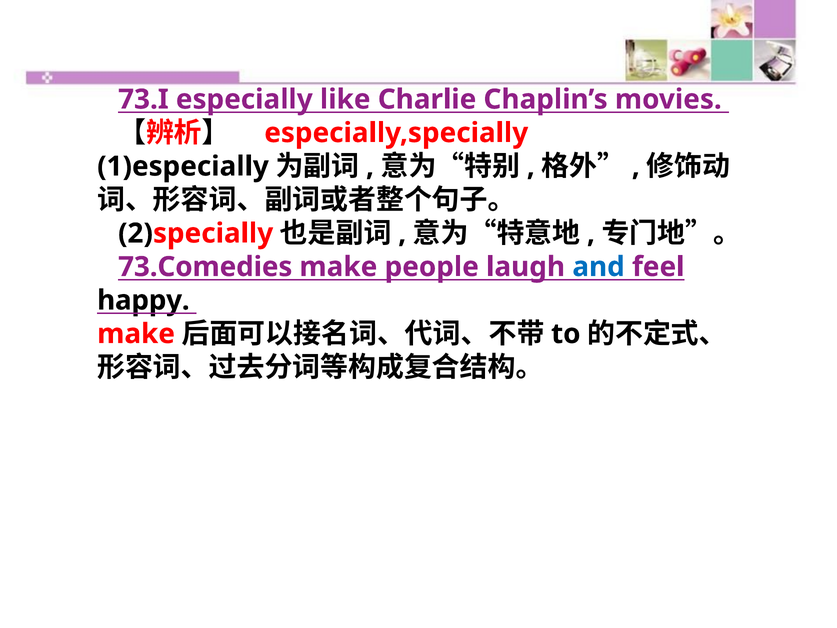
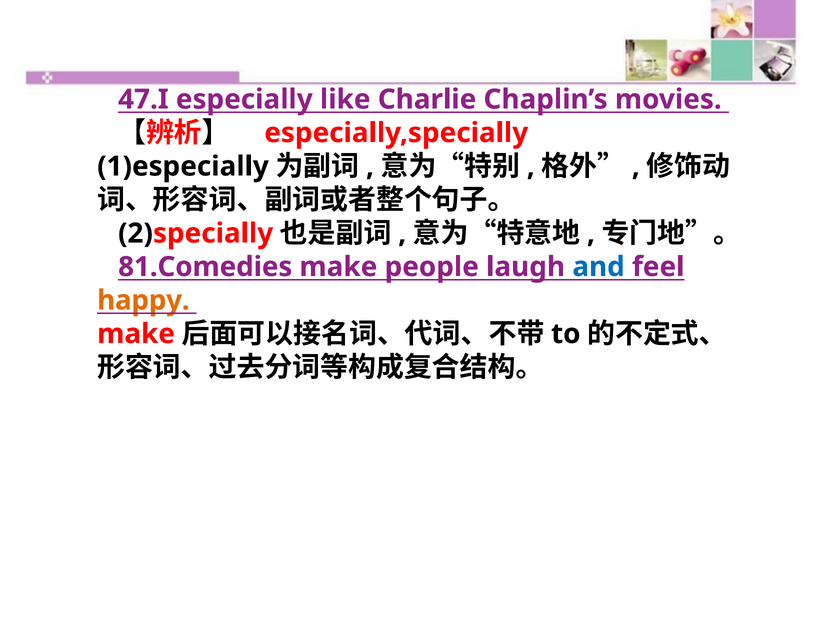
73.I: 73.I -> 47.I (143, 99)
73.Comedies: 73.Comedies -> 81.Comedies (205, 267)
happy colour: black -> orange (143, 300)
